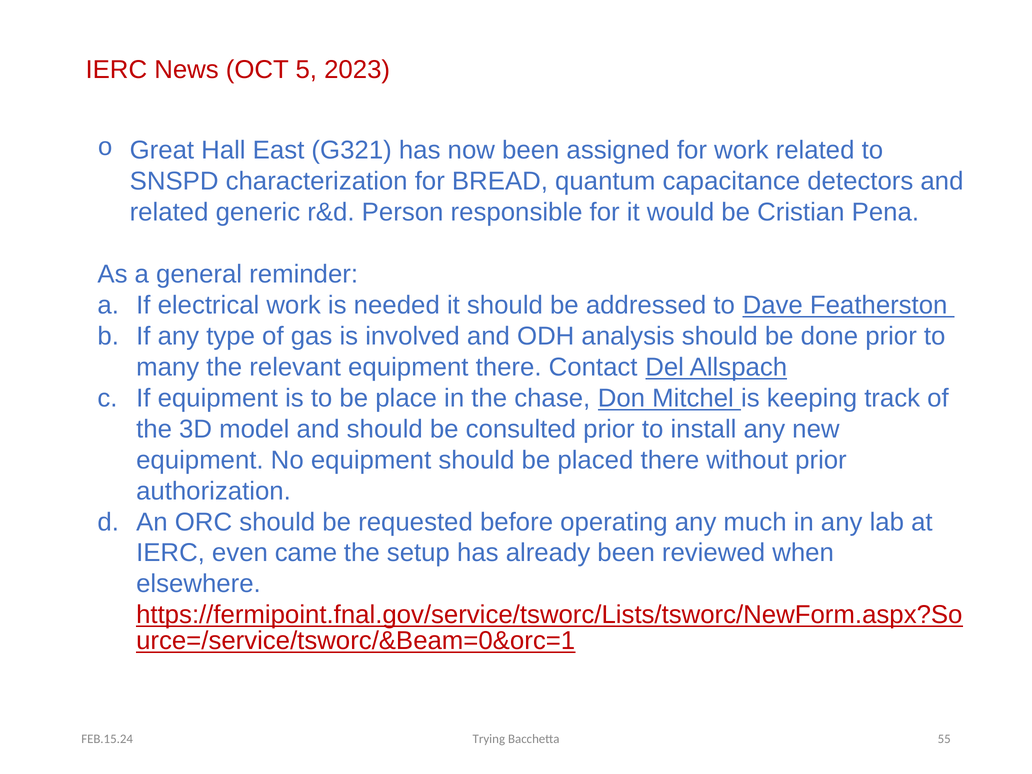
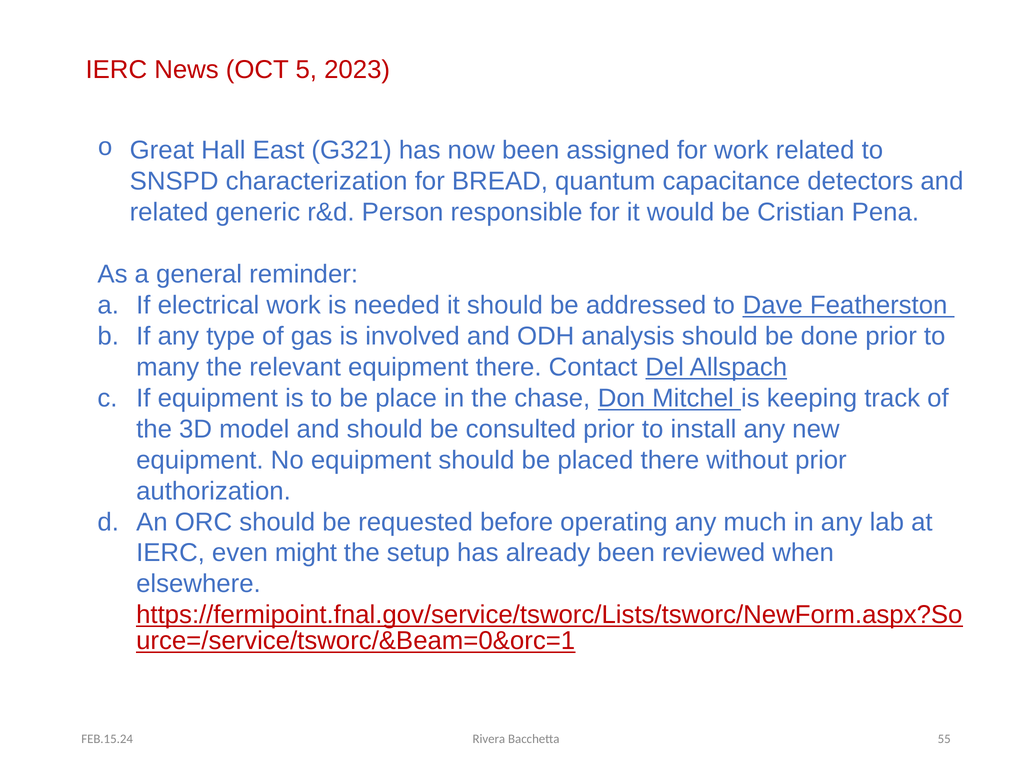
came: came -> might (306, 553)
Trying: Trying -> Rivera (489, 739)
